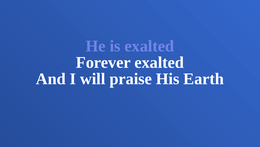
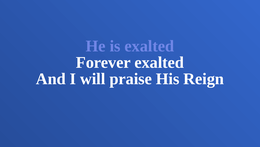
Earth: Earth -> Reign (204, 78)
